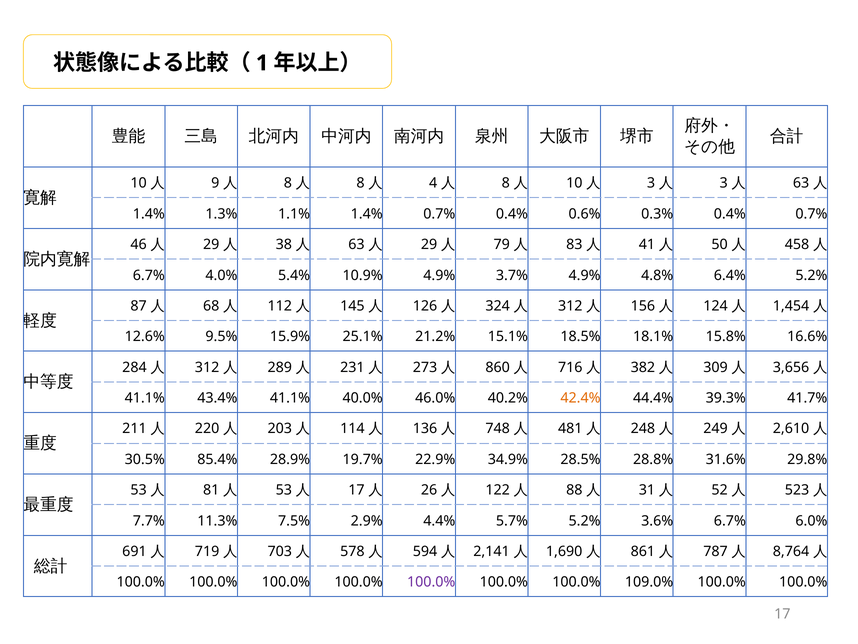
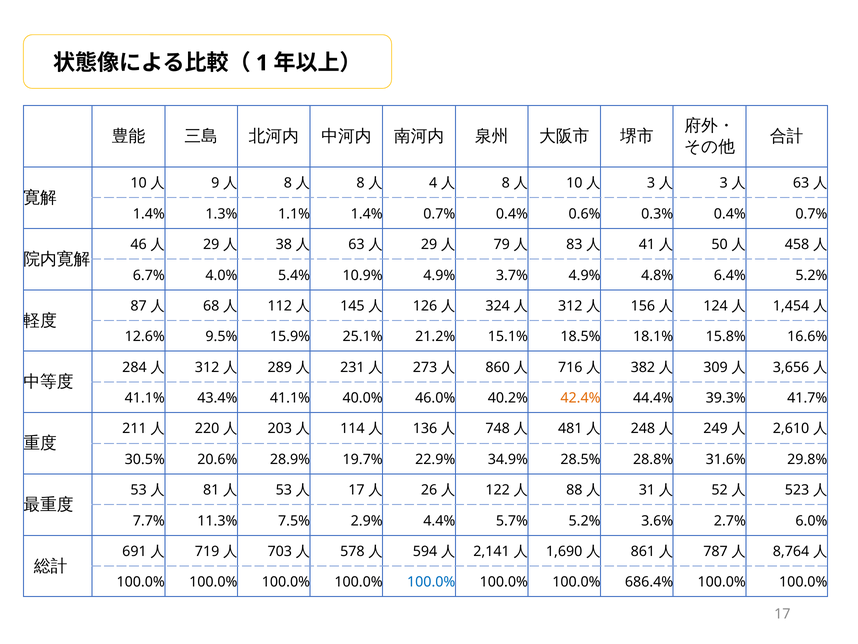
85.4%: 85.4% -> 20.6% (217, 459)
3.6% 6.7%: 6.7% -> 2.7% (730, 520)
100.0% colour: purple -> blue (431, 582)
109.0%: 109.0% -> 686.4% (649, 582)
